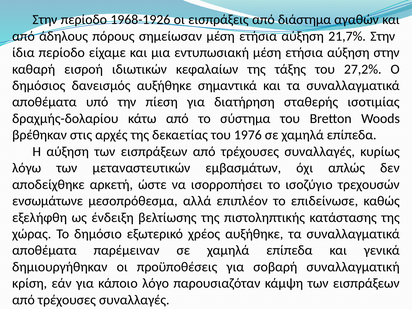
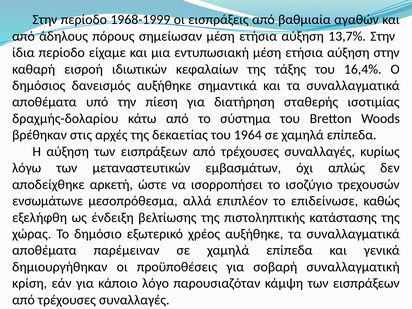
1968-1926: 1968-1926 -> 1968-1999 (140, 20)
διάστημα: διάστημα -> βαθμιαία (304, 20)
21,7%: 21,7% -> 13,7% (347, 36)
27,2%: 27,2% -> 16,4% (363, 69)
1976: 1976 -> 1964 (248, 135)
